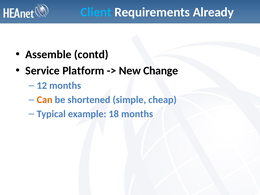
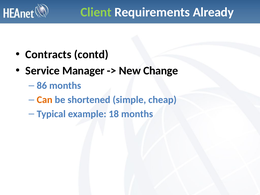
Client colour: light blue -> light green (96, 12)
Assemble: Assemble -> Contracts (48, 55)
Platform: Platform -> Manager (83, 71)
12: 12 -> 86 (42, 86)
